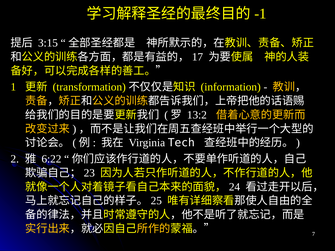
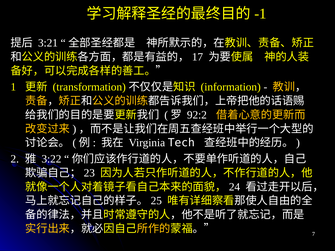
3:15: 3:15 -> 3:21 (48, 43)
13:2: 13:2 -> 92:2 (197, 115)
6:22: 6:22 -> 3:22 (51, 159)
